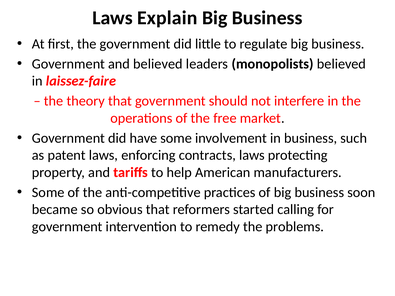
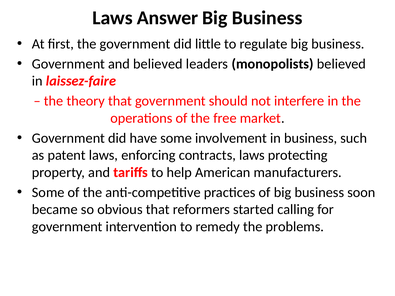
Explain: Explain -> Answer (168, 18)
